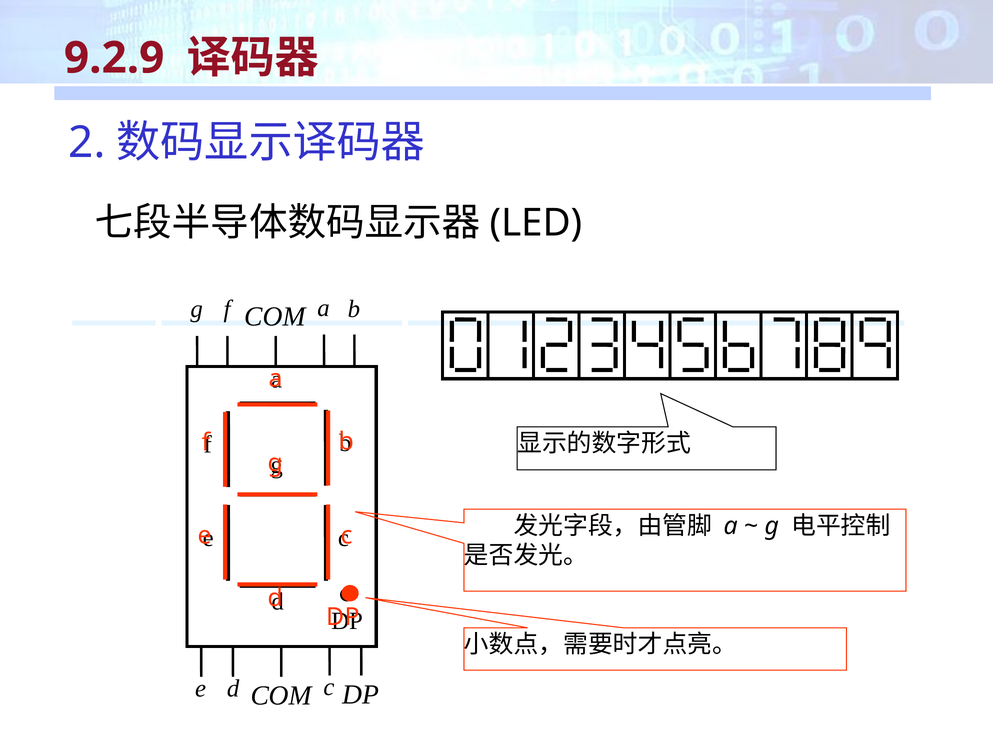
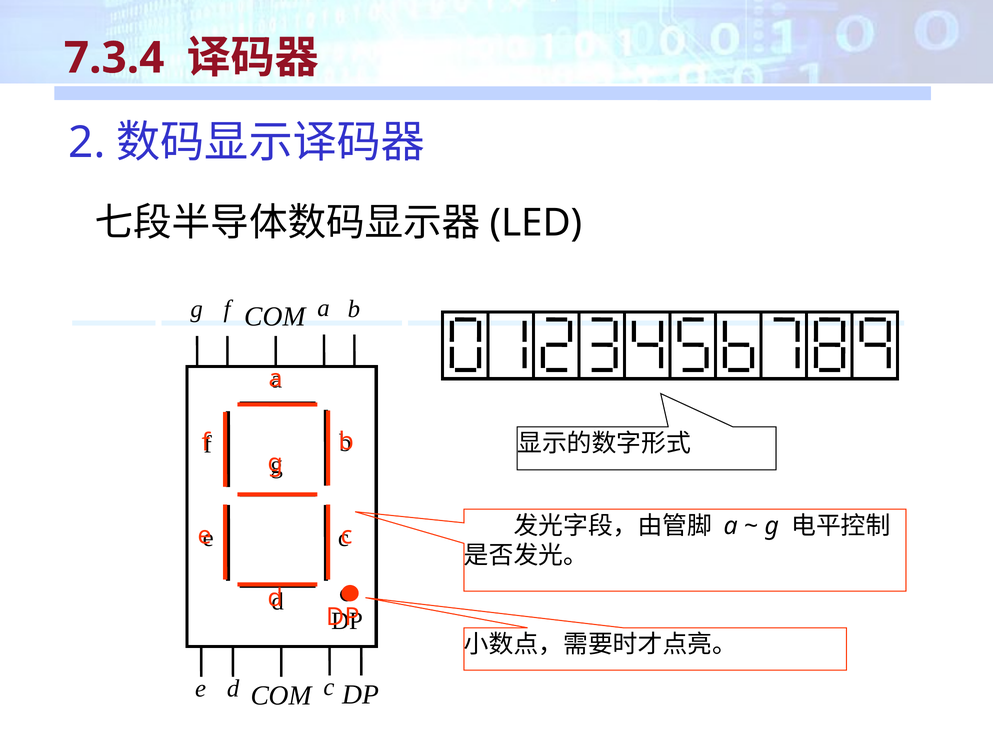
9.2.9: 9.2.9 -> 7.3.4 (114, 58)
